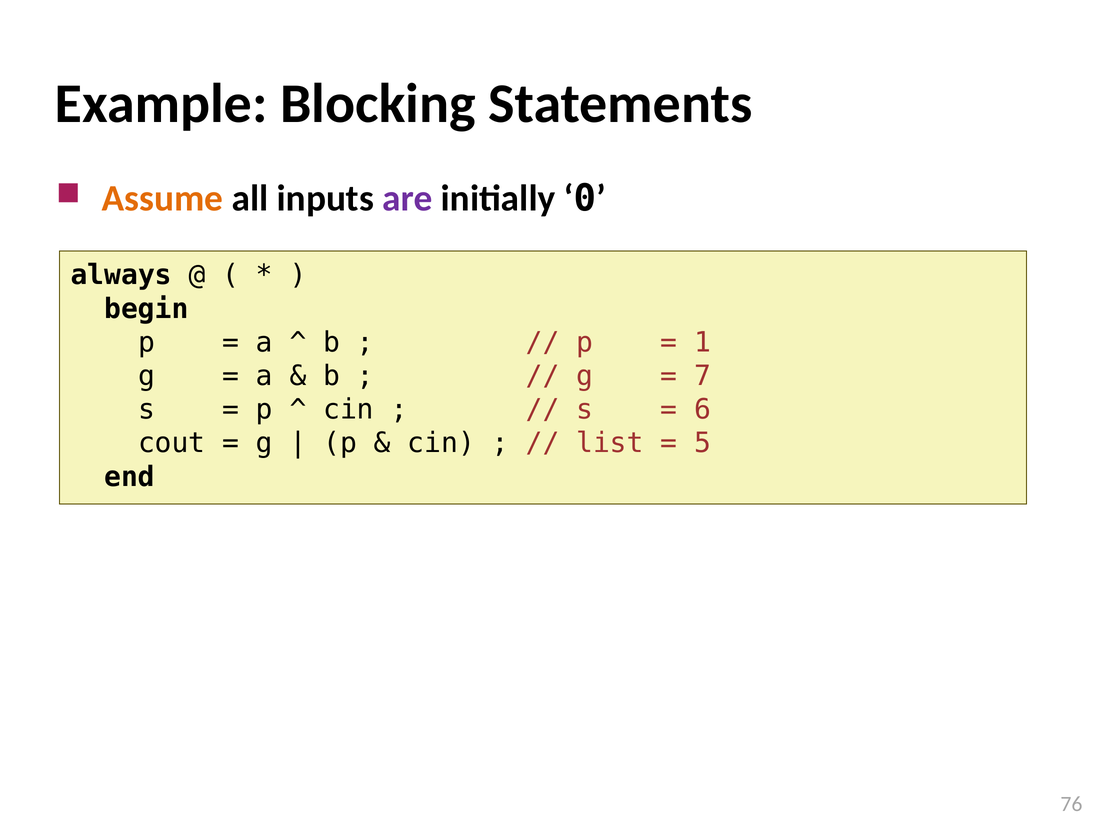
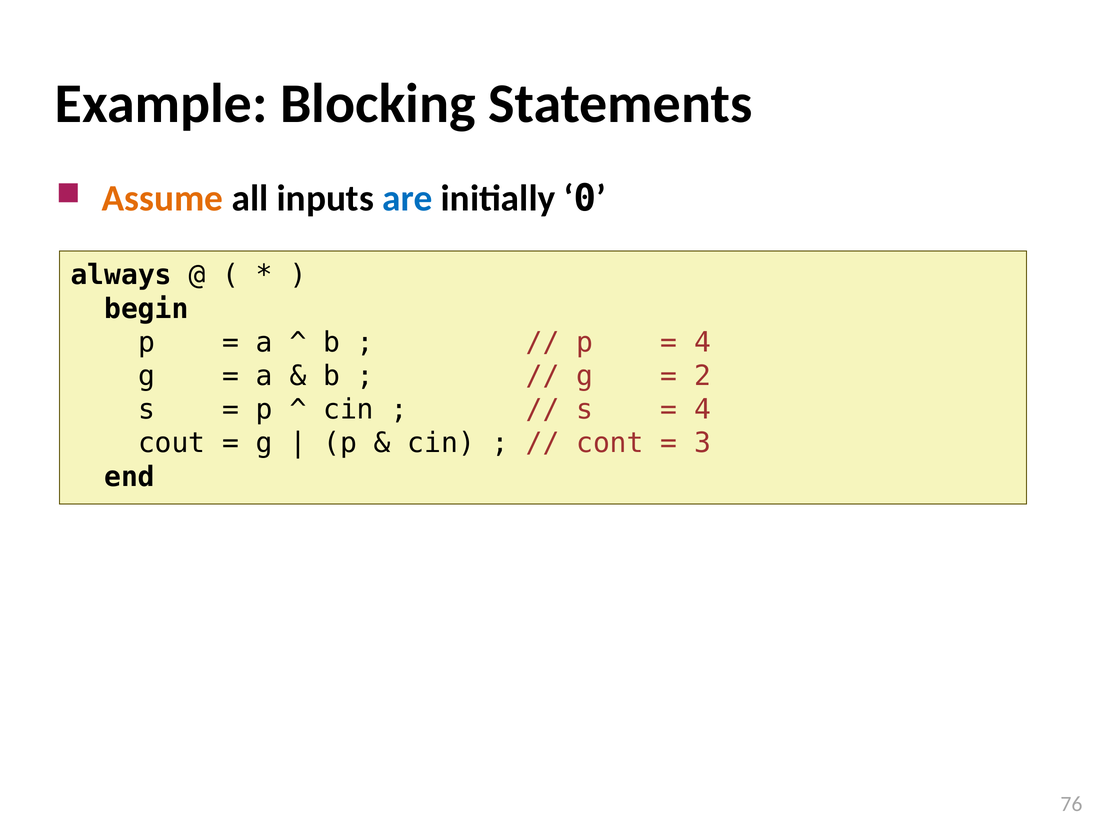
are colour: purple -> blue (407, 199)
1: 1 -> 4 (703, 342)
7: 7 -> 2 (703, 376)
6: 6 -> 4 (703, 410)
list: list -> cont (610, 443)
5: 5 -> 3 (703, 443)
